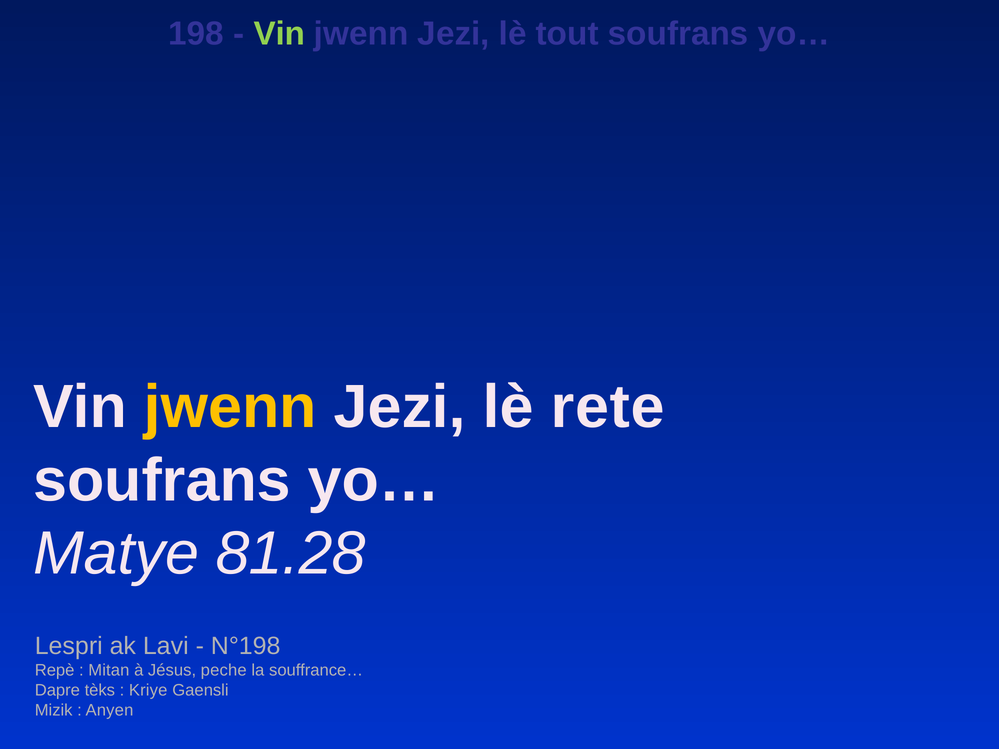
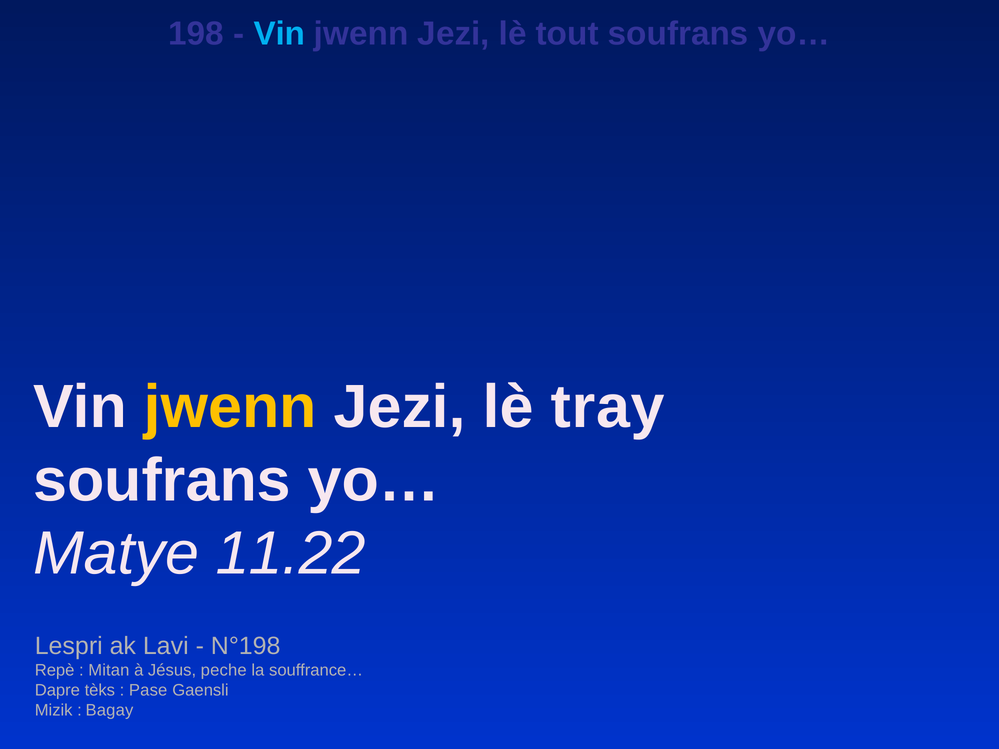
Vin colour: light green -> light blue (279, 34)
rete: rete -> tray (608, 407)
81.28: 81.28 -> 11.22 (291, 554)
Kriye: Kriye -> Pase (148, 690)
Anyen: Anyen -> Bagay (109, 710)
